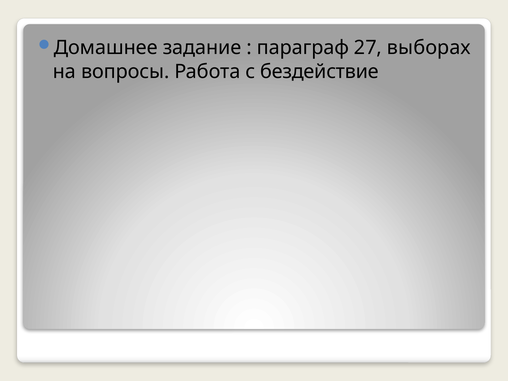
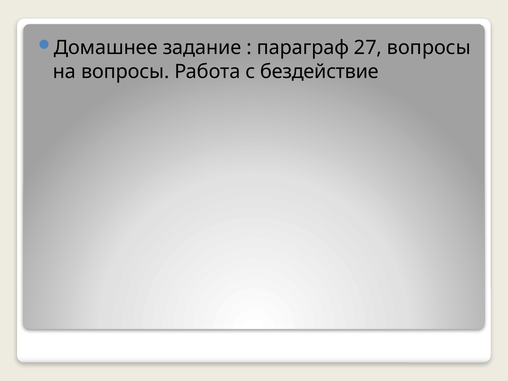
27 выборах: выборах -> вопросы (429, 48)
